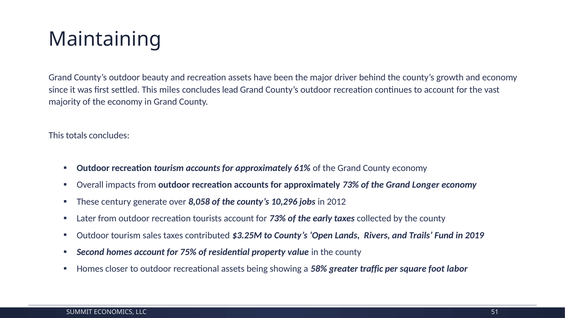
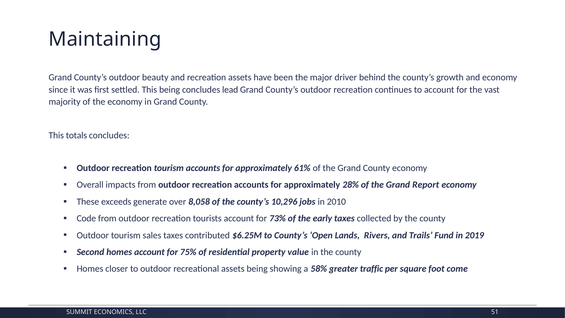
This miles: miles -> being (170, 90)
approximately 73%: 73% -> 28% (351, 185)
Longer: Longer -> Report (426, 185)
century: century -> exceeds (116, 202)
2012: 2012 -> 2010 (336, 202)
Later: Later -> Code (86, 218)
$3.25M: $3.25M -> $6.25M (247, 235)
labor: labor -> come (457, 269)
